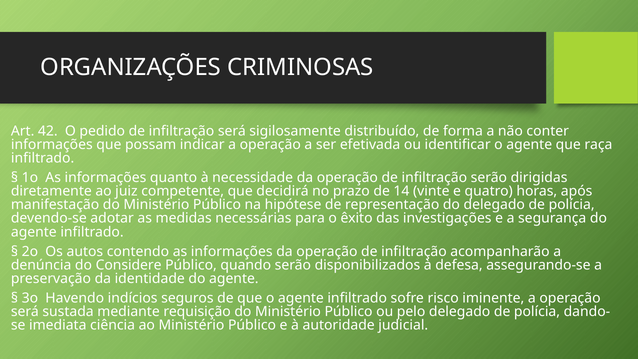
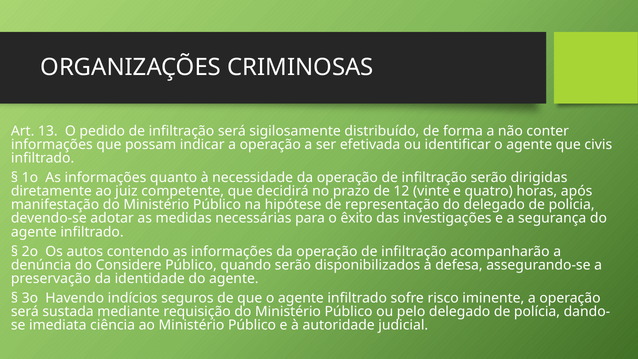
42: 42 -> 13 (48, 131)
raça: raça -> civis (598, 145)
14: 14 -> 12 (401, 191)
